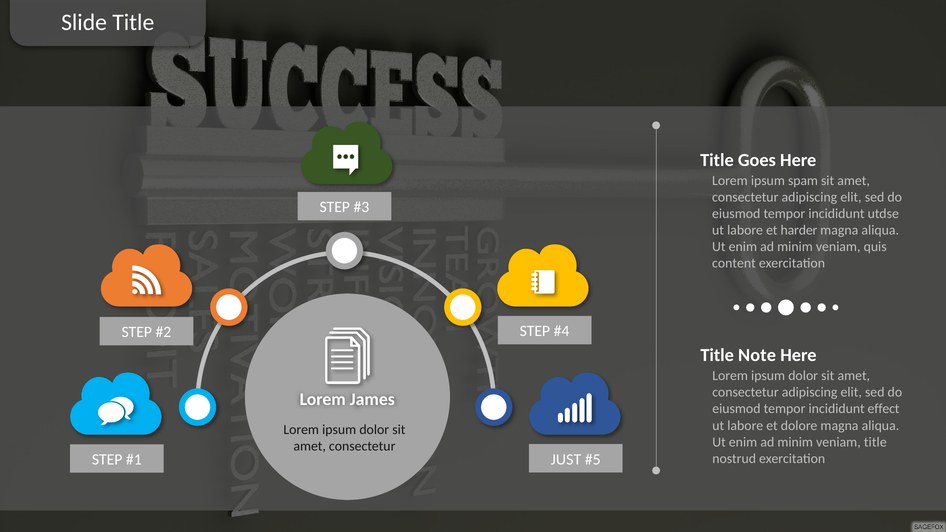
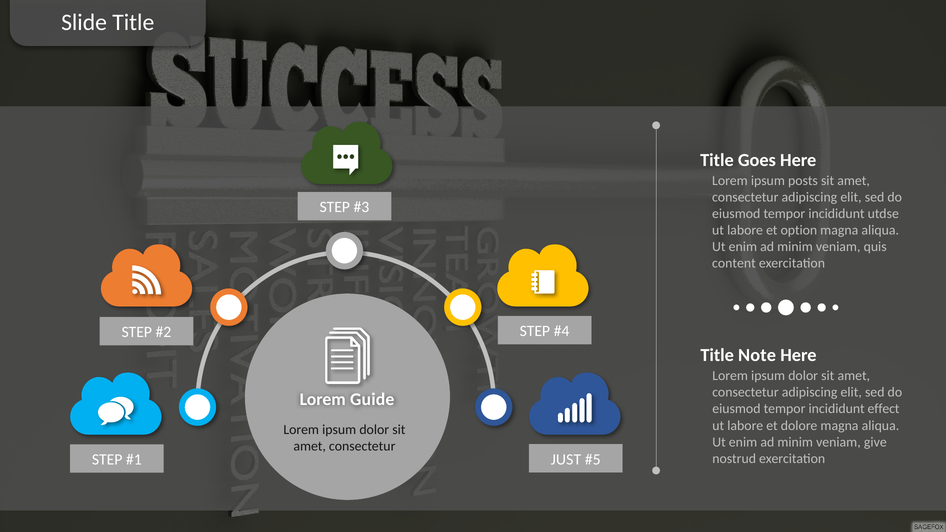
spam: spam -> posts (803, 181)
harder: harder -> option (799, 230)
James: James -> Guide (372, 399)
veniam title: title -> give (875, 442)
